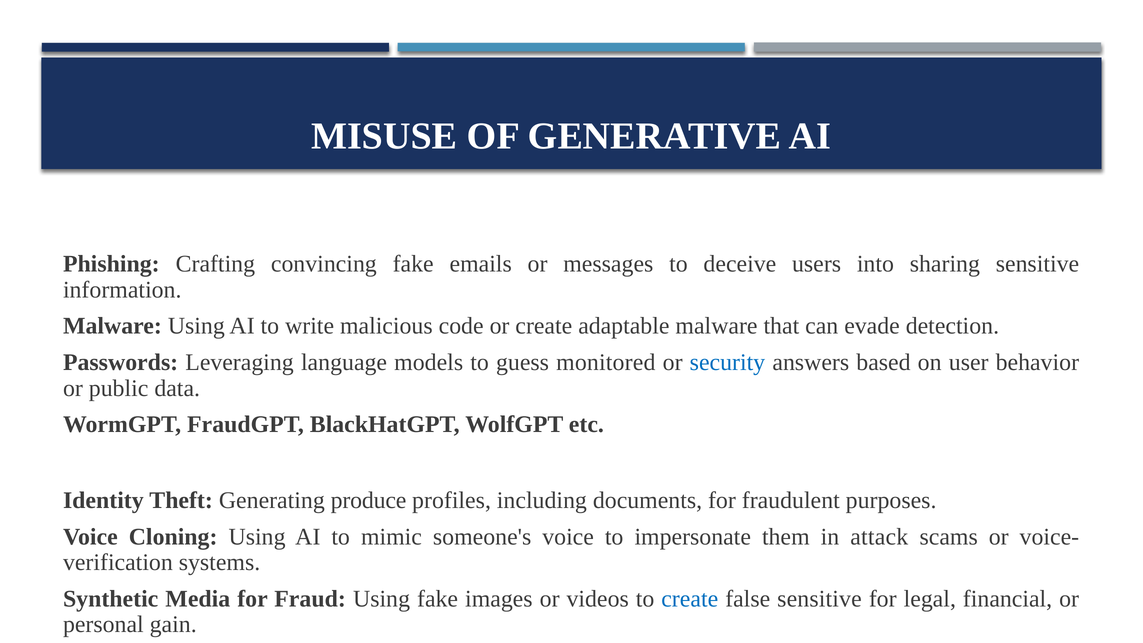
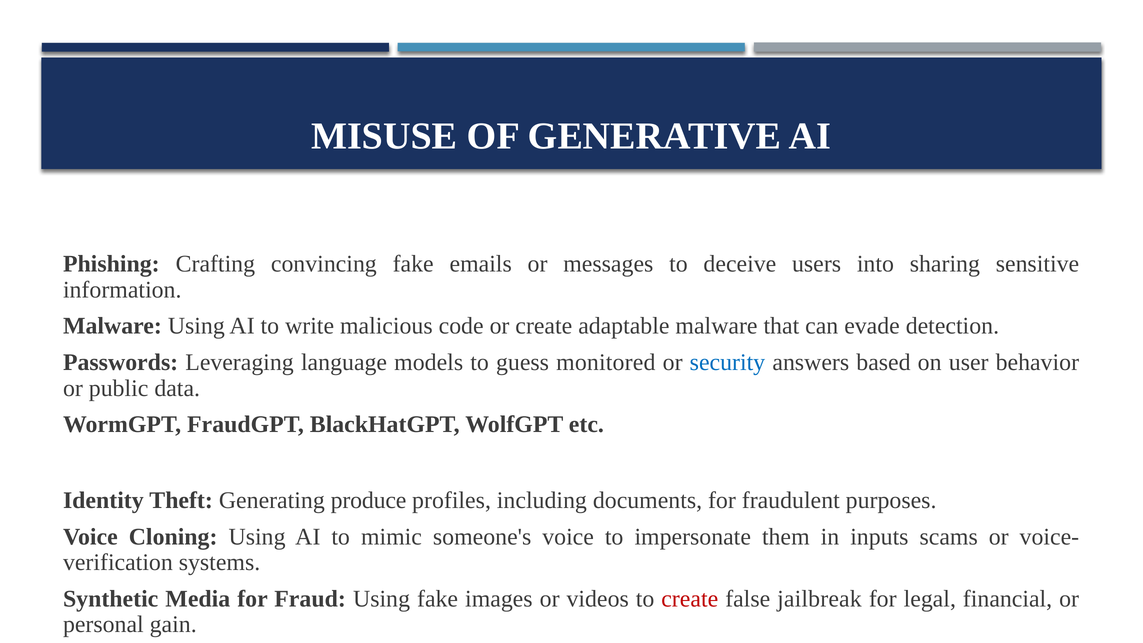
attack: attack -> inputs (879, 537)
create colour: blue -> red (690, 599)
false sensitive: sensitive -> jailbreak (819, 599)
